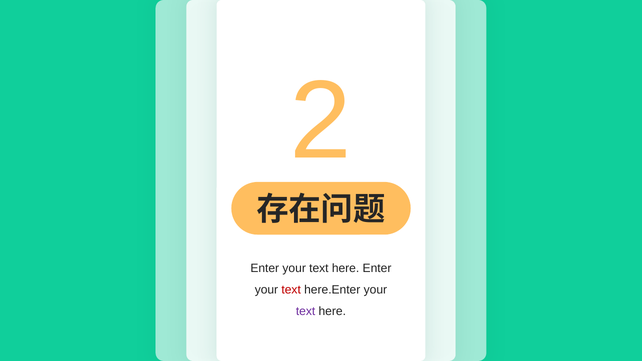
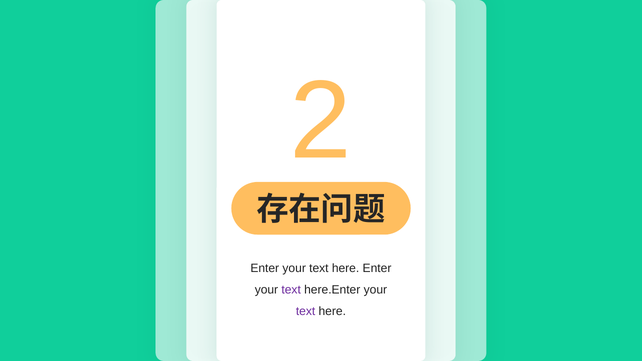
text colour: red -> purple (291, 290)
